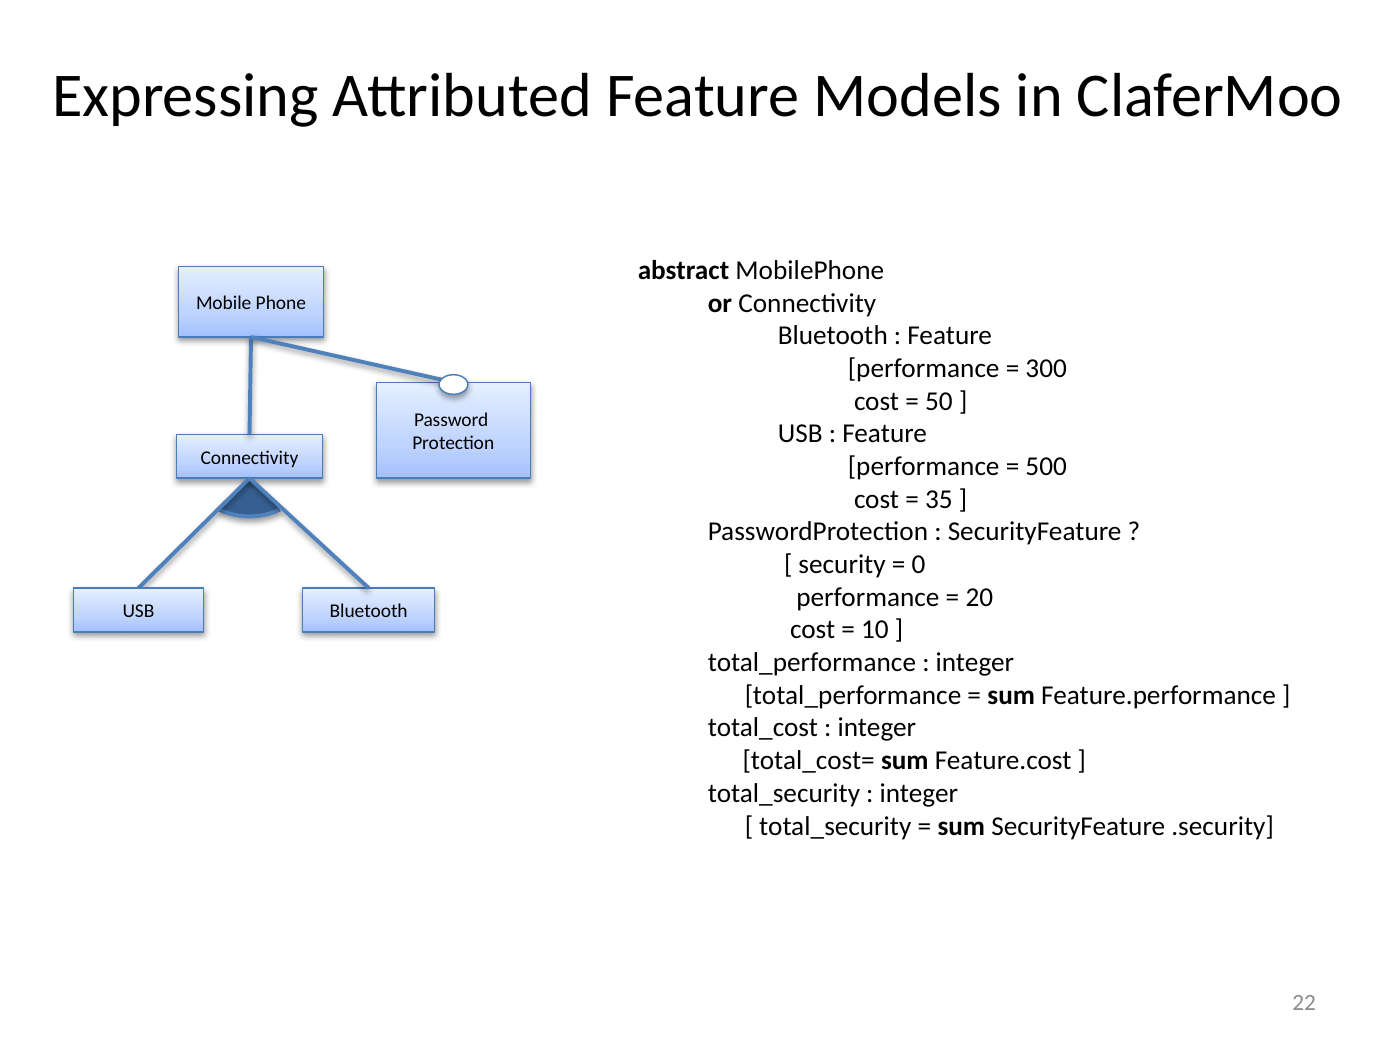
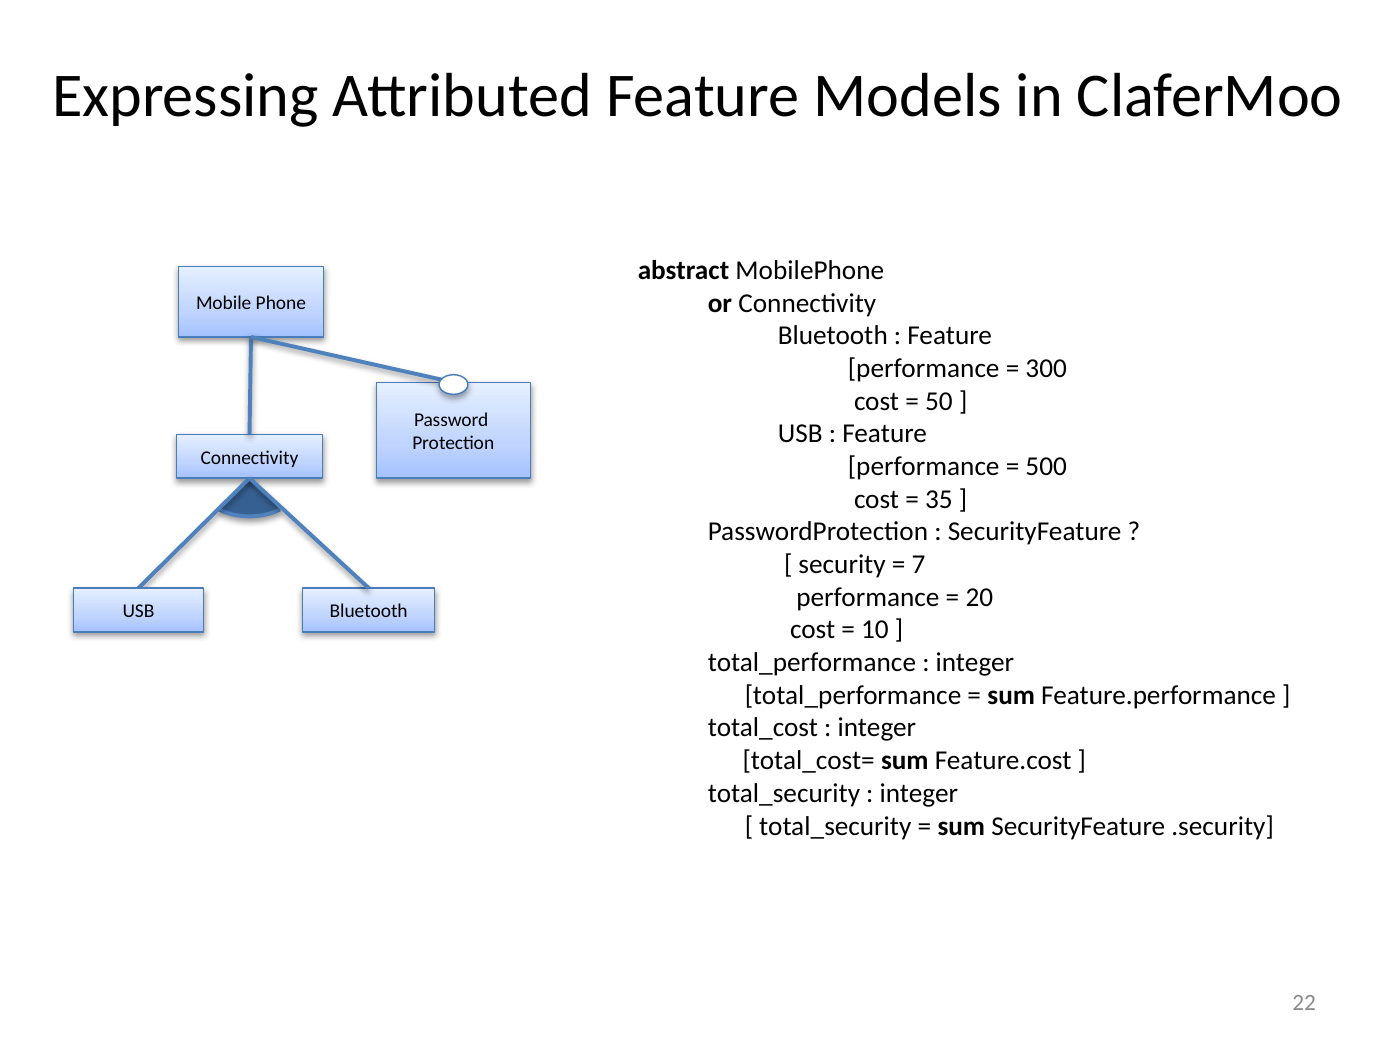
0: 0 -> 7 (919, 565)
